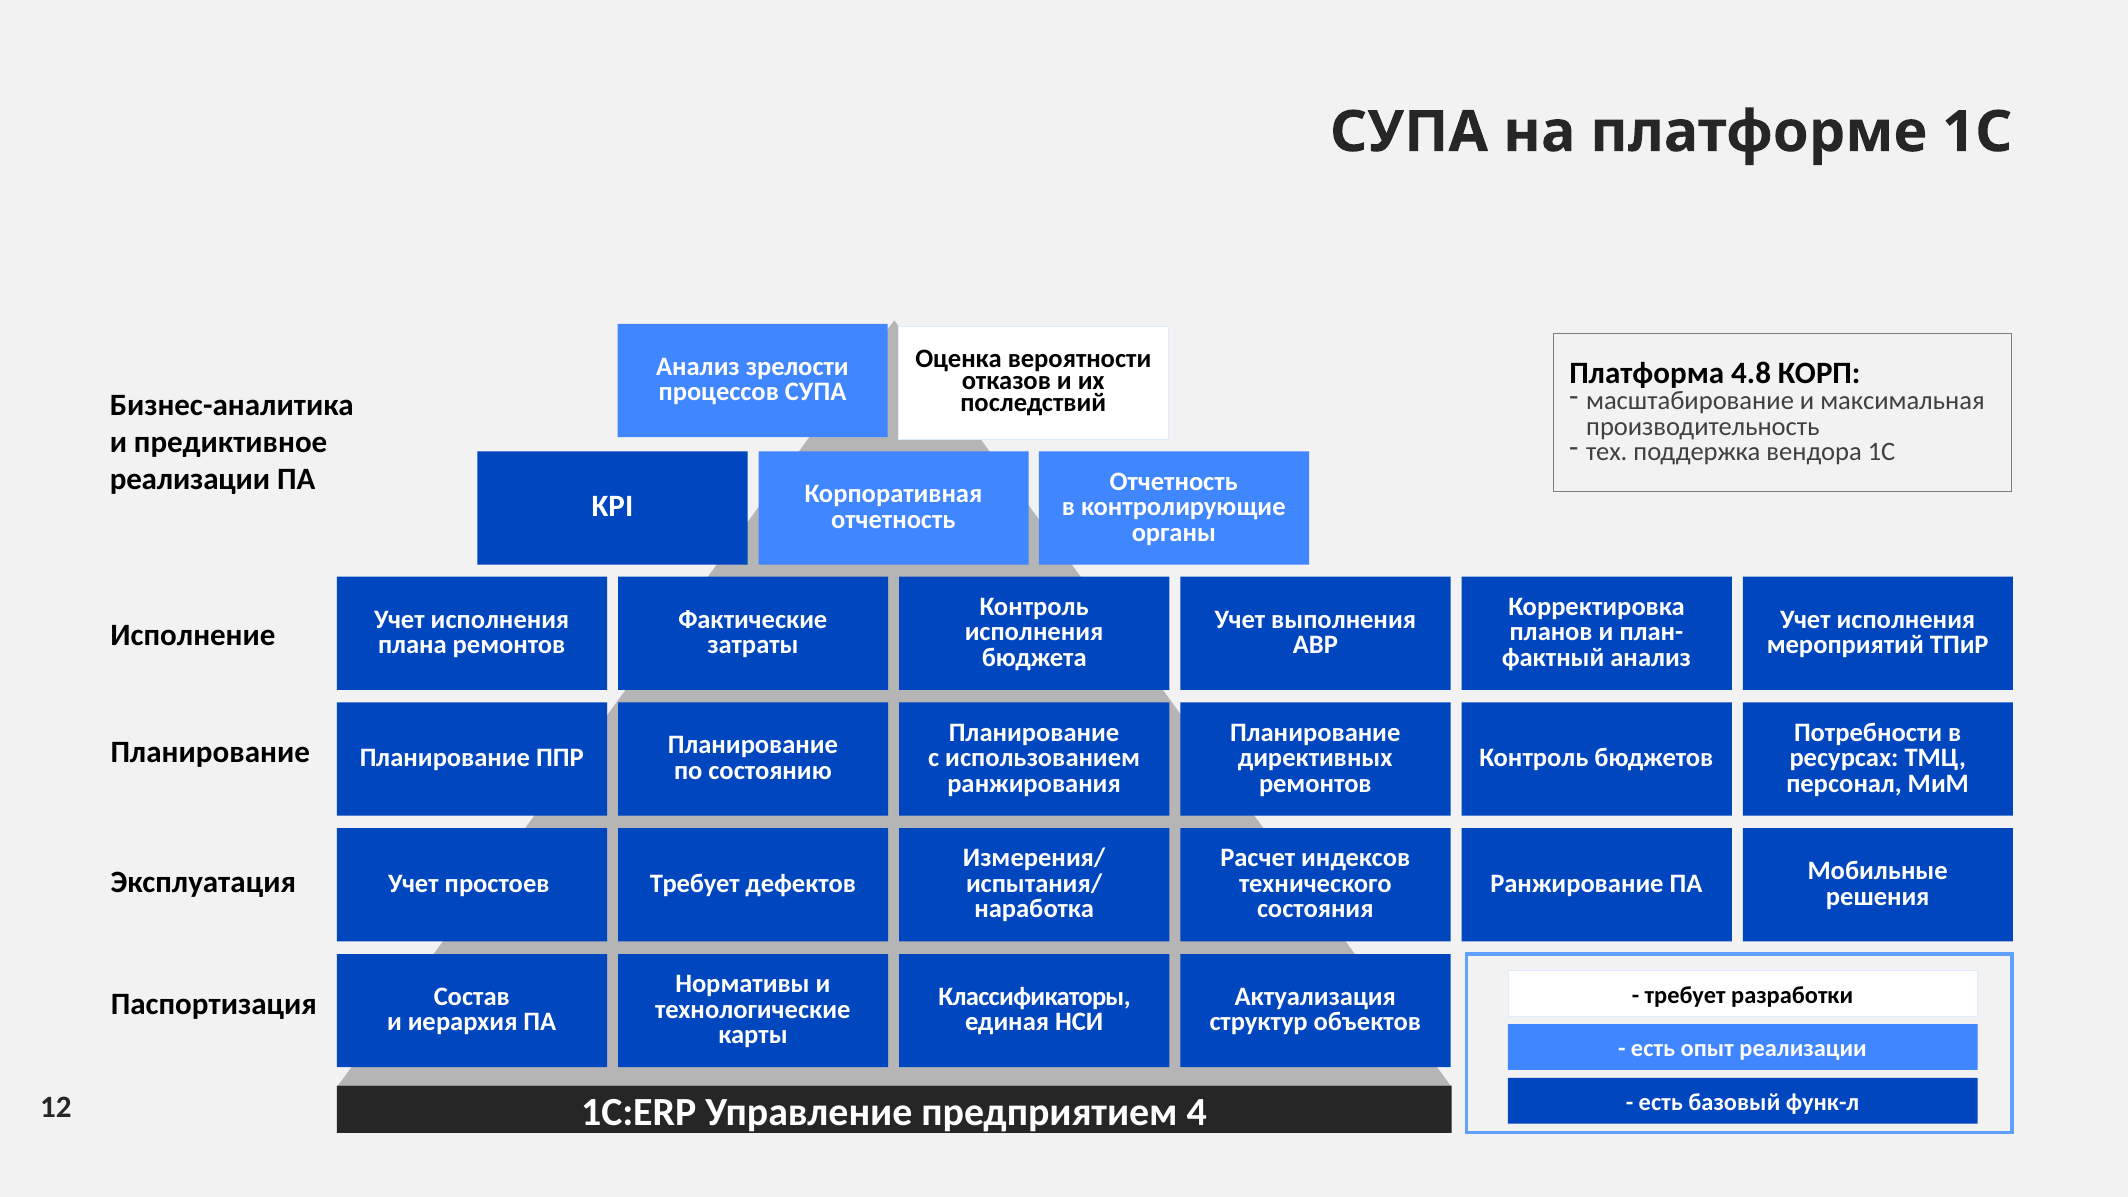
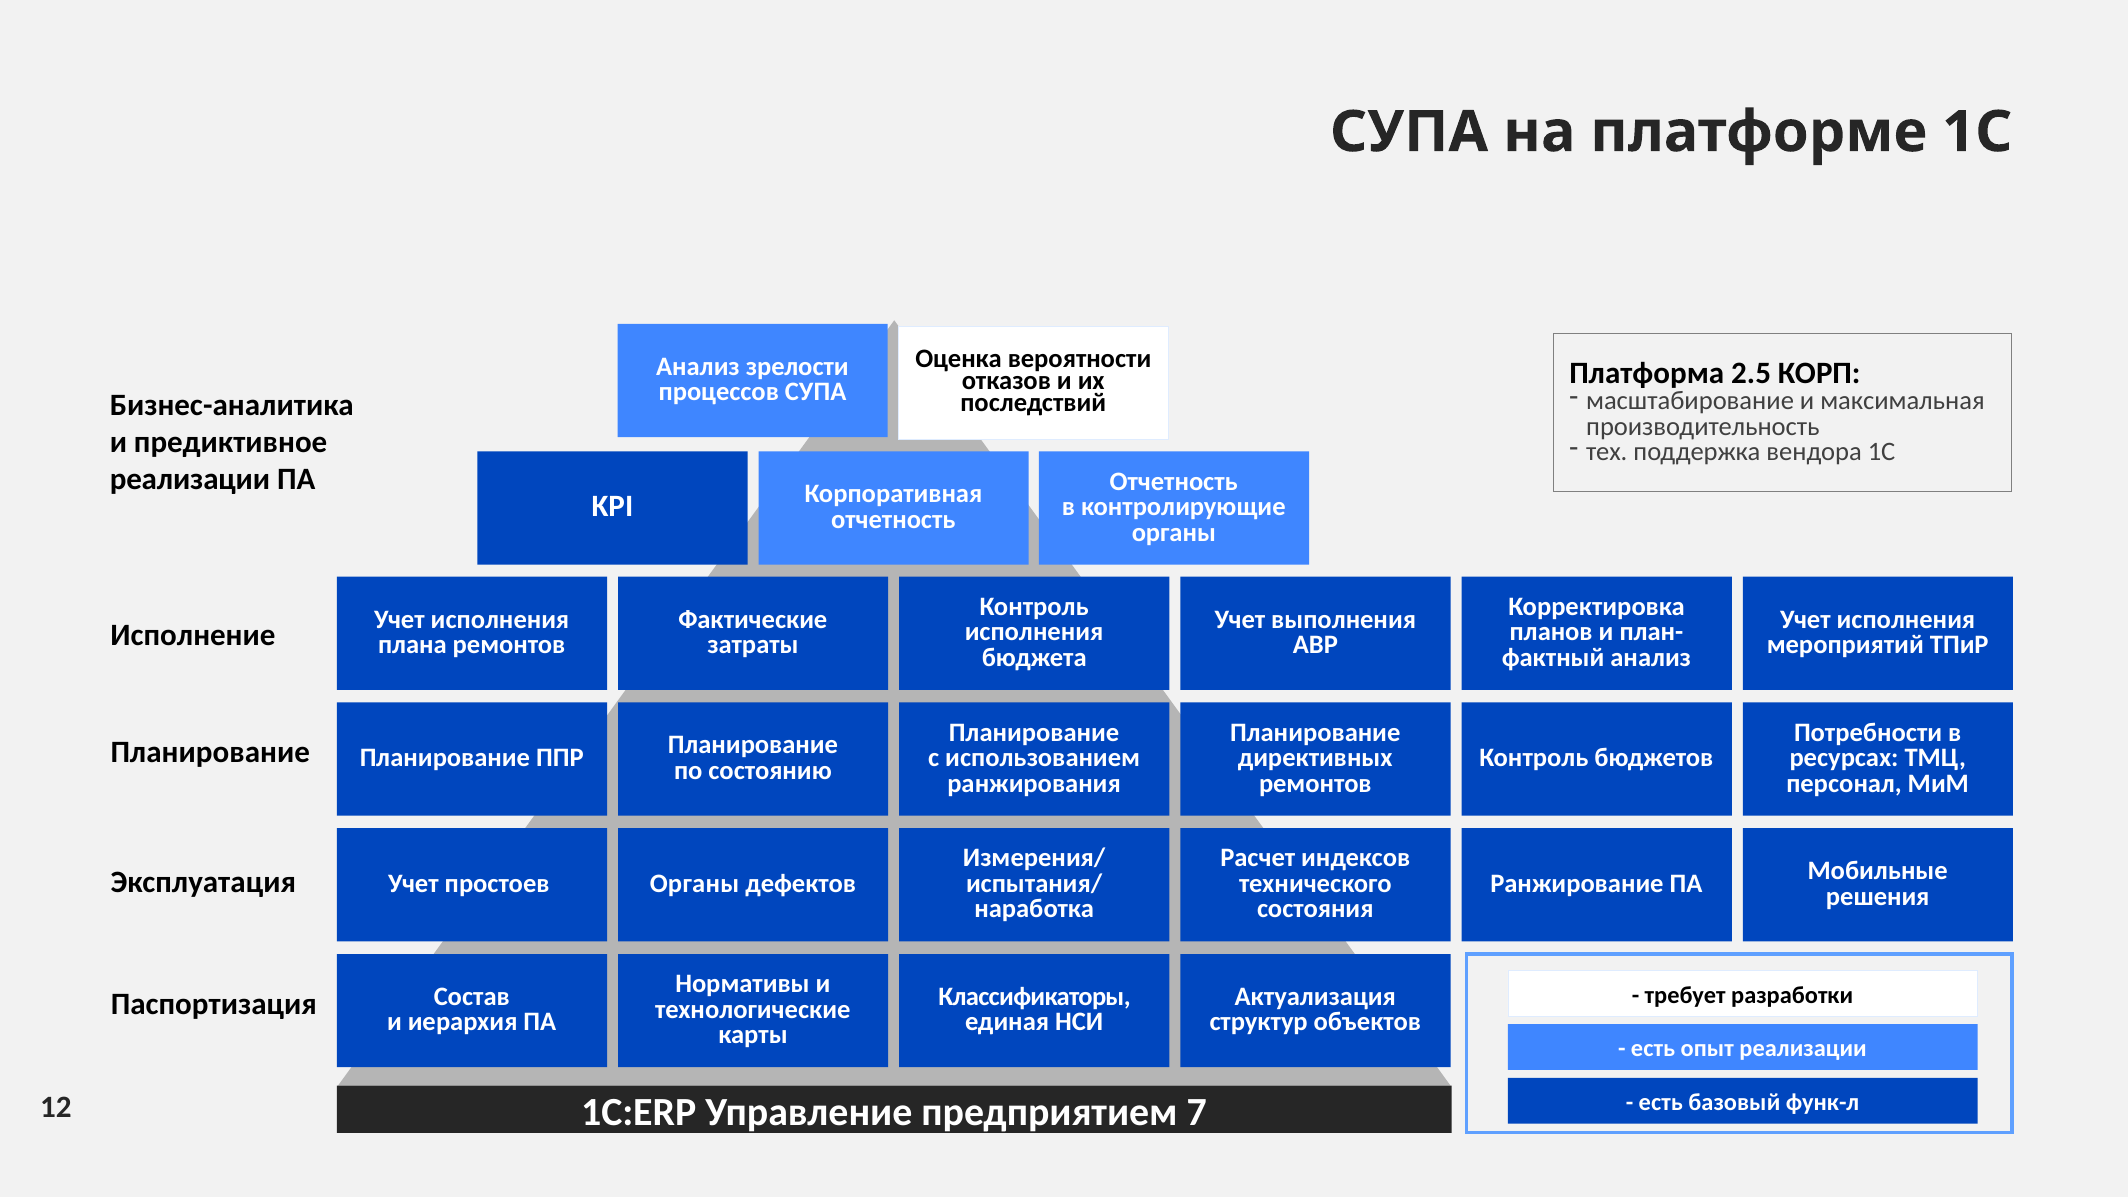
4.8: 4.8 -> 2.5 (1751, 373)
Требует: Требует -> Органы (694, 884)
4: 4 -> 7 (1197, 1112)
